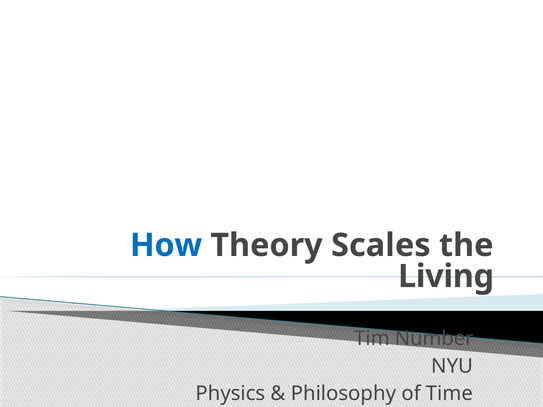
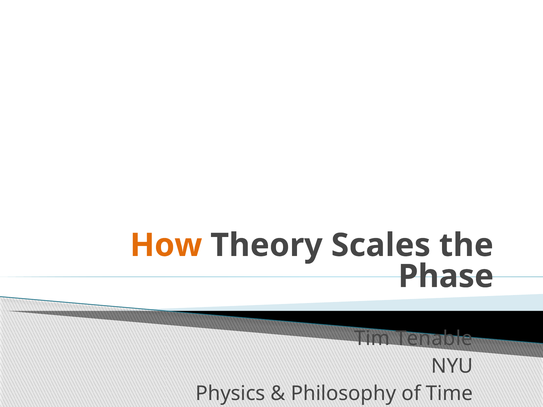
How colour: blue -> orange (166, 245)
Living: Living -> Phase (446, 277)
Number: Number -> Tenable (434, 339)
